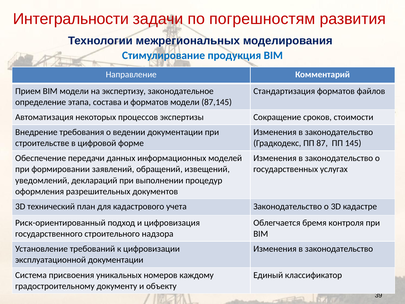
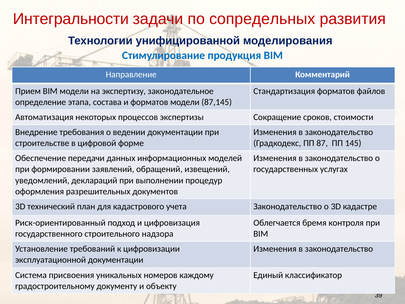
погрешностям: погрешностям -> сопредельных (262, 19)
межрегиональных: межрегиональных -> унифицированной (188, 41)
